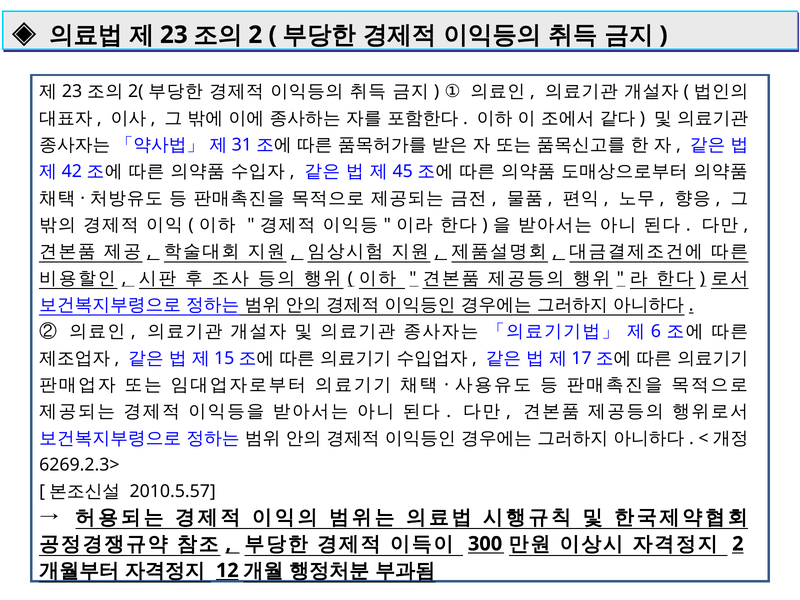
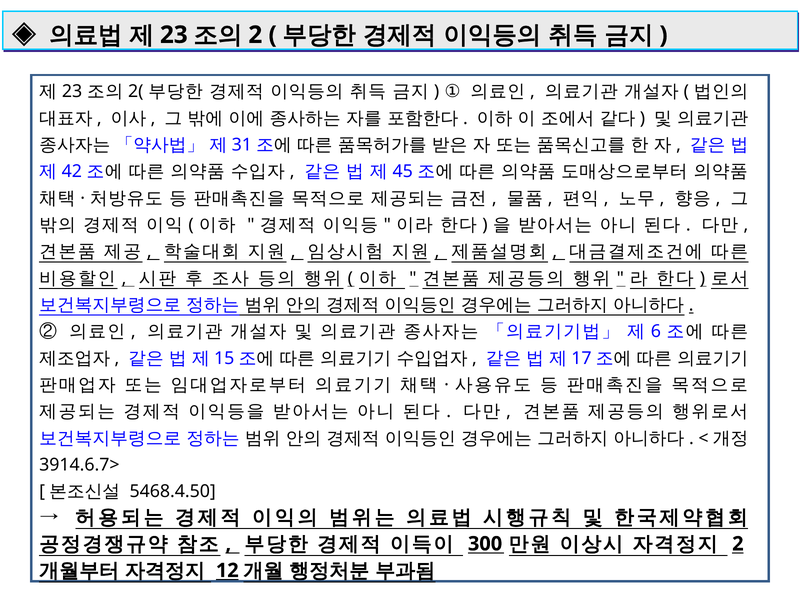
6269.2.3>: 6269.2.3> -> 3914.6.7> (79, 465)
2010.5.57: 2010.5.57 -> 5468.4.50 (173, 492)
